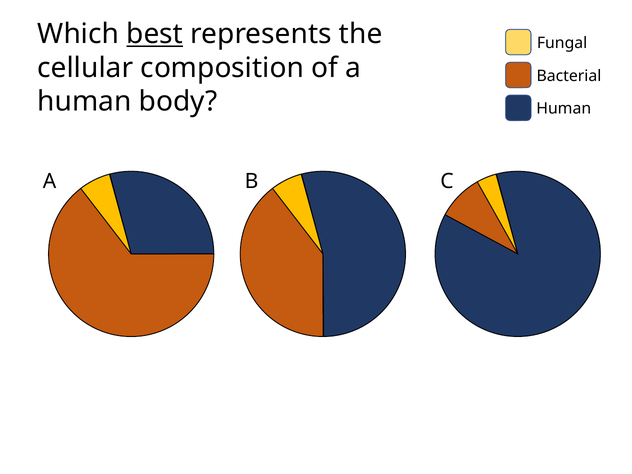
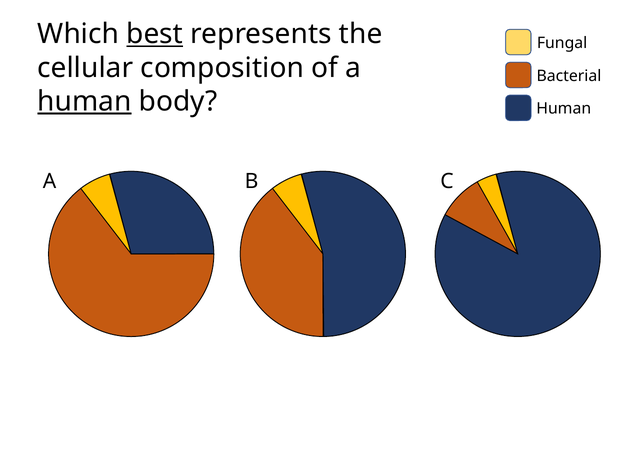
human underline: none -> present (84, 101)
